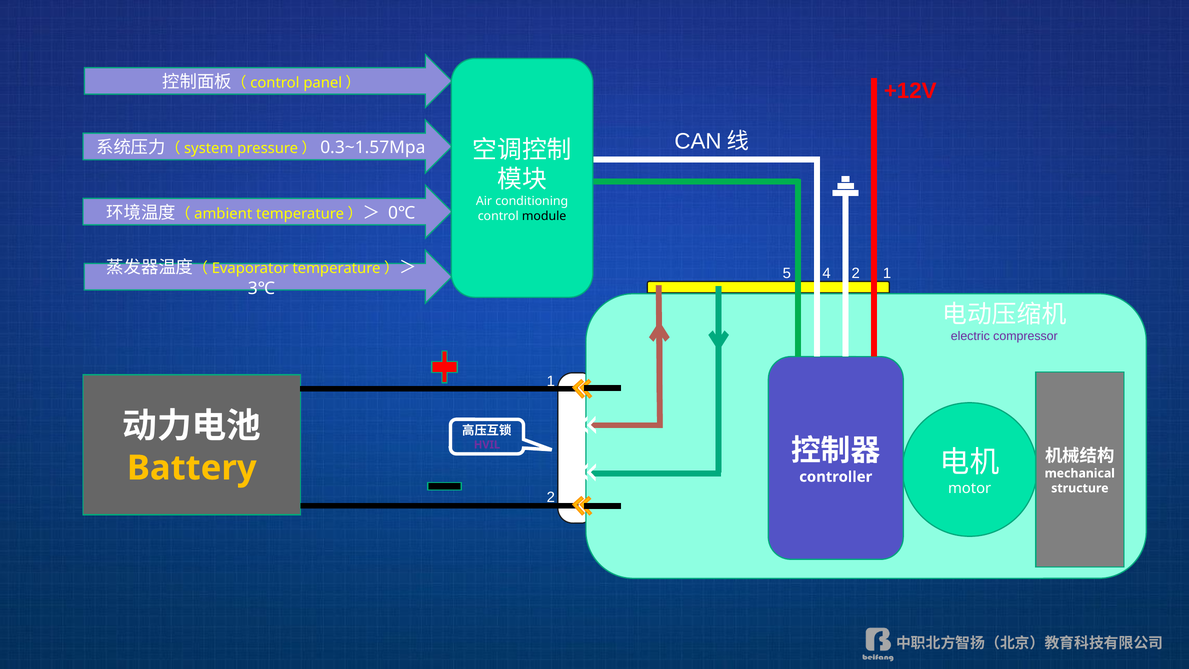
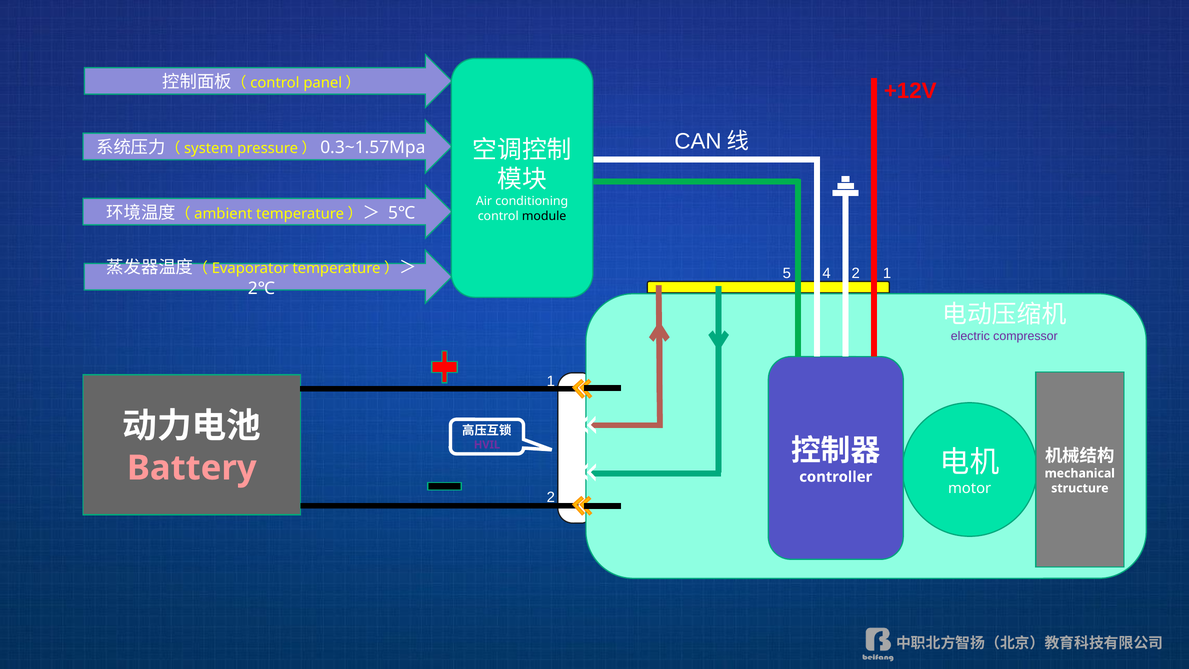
0℃: 0℃ -> 5℃ (402, 213)
3℃: 3℃ -> 2℃ (261, 288)
Battery colour: yellow -> pink (192, 468)
